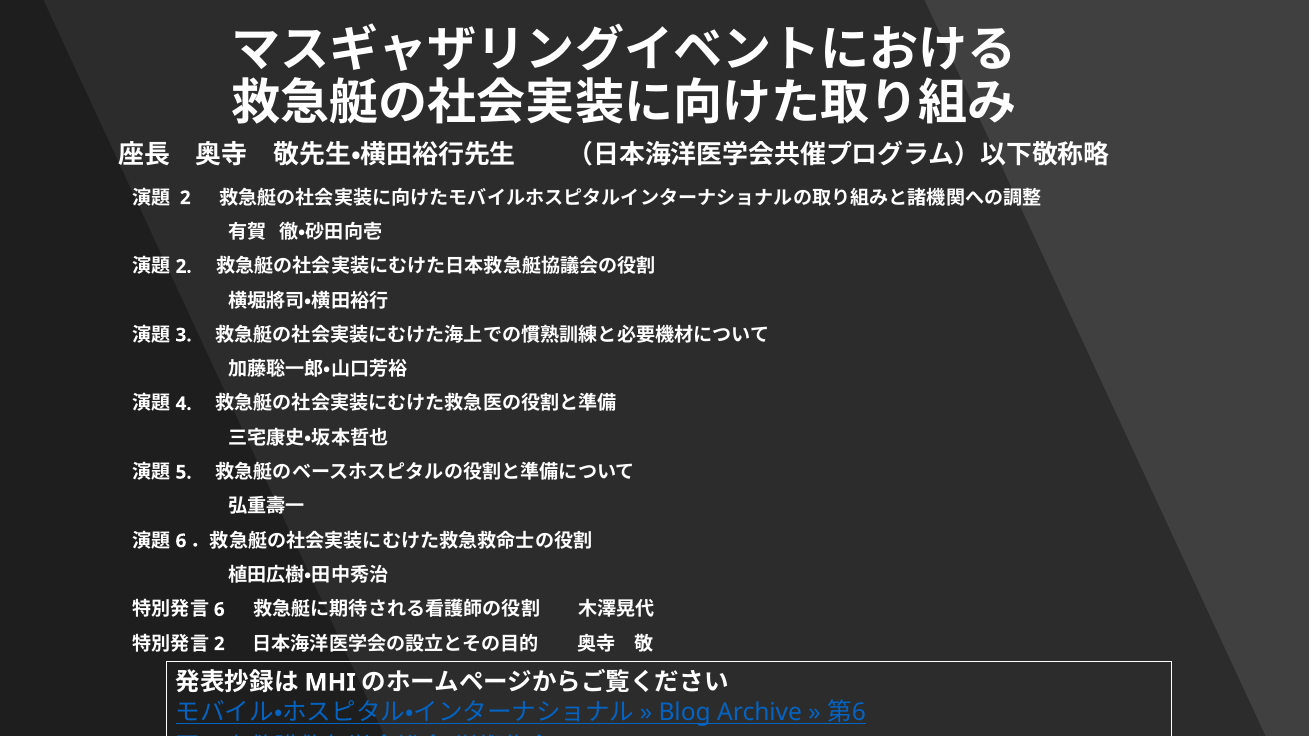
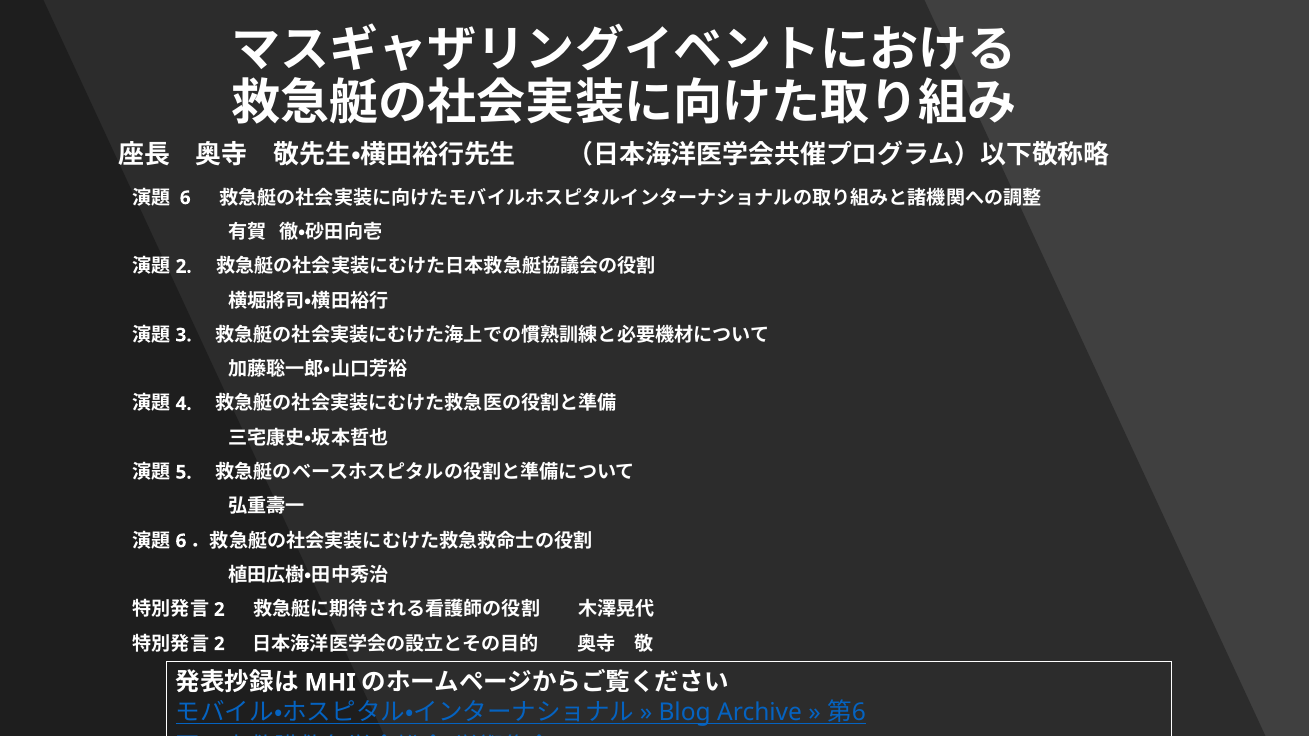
2: 2 -> 6 (185, 198)
6: 6 -> 2 (219, 610)
